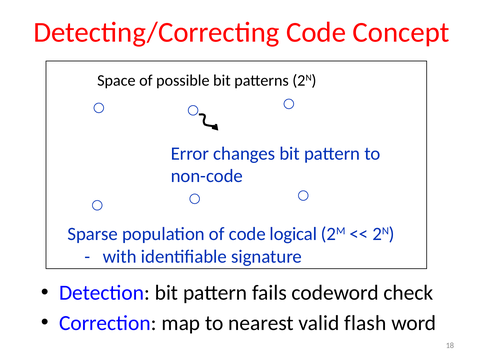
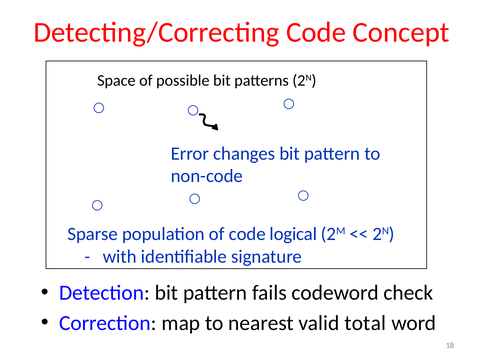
flash: flash -> total (365, 323)
